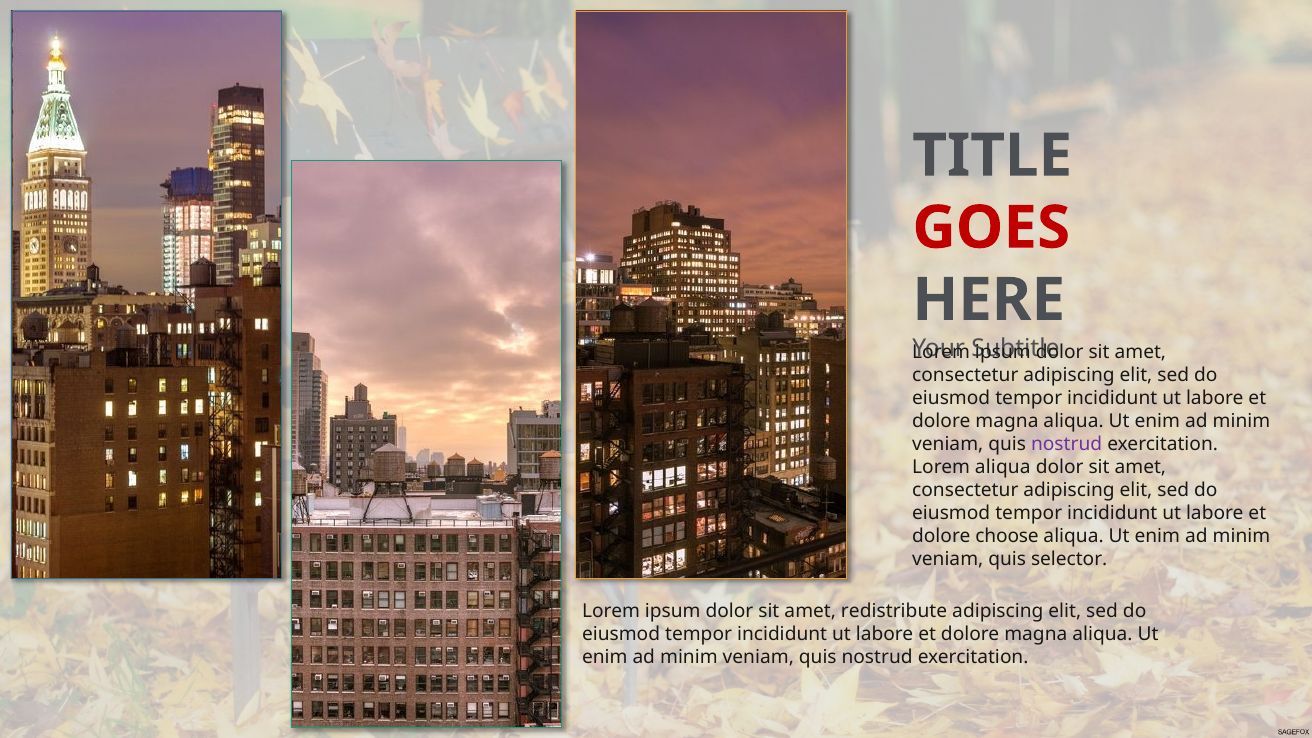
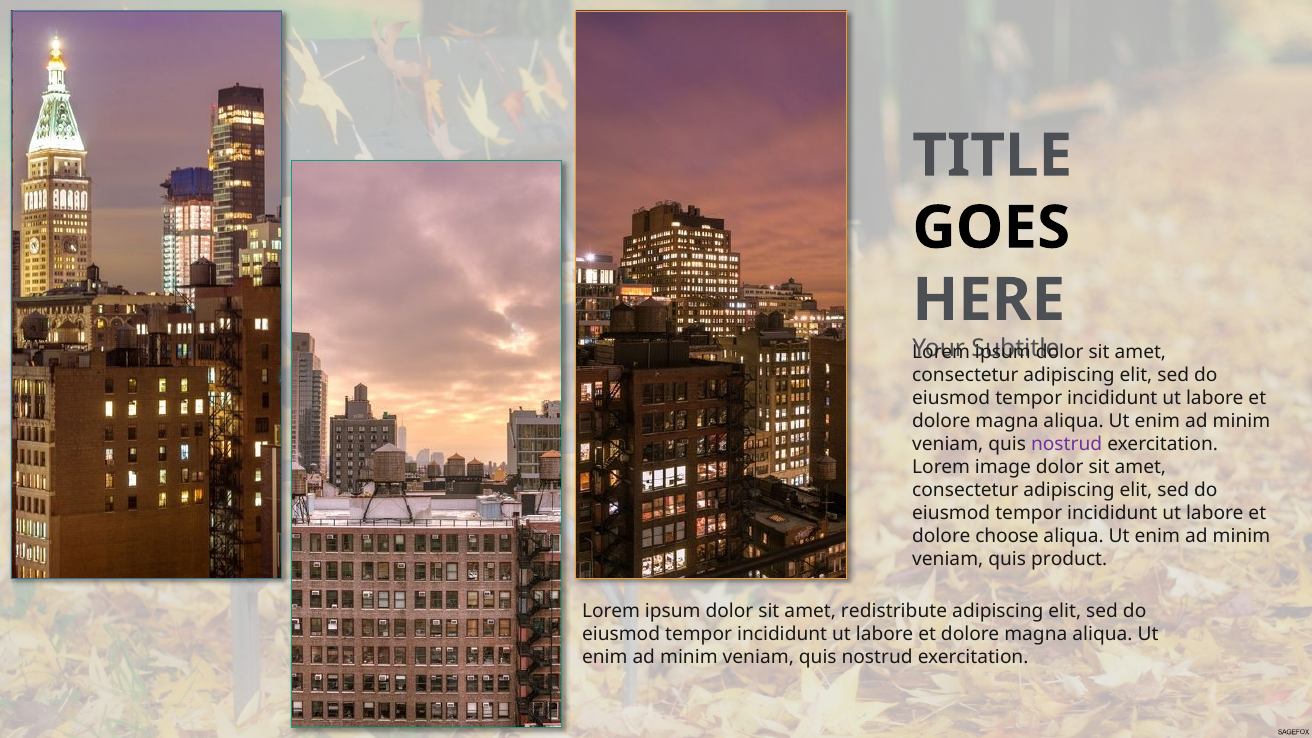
GOES colour: red -> black (991, 228)
Lorem aliqua: aliqua -> image (1003, 467)
selector: selector -> product (1069, 559)
